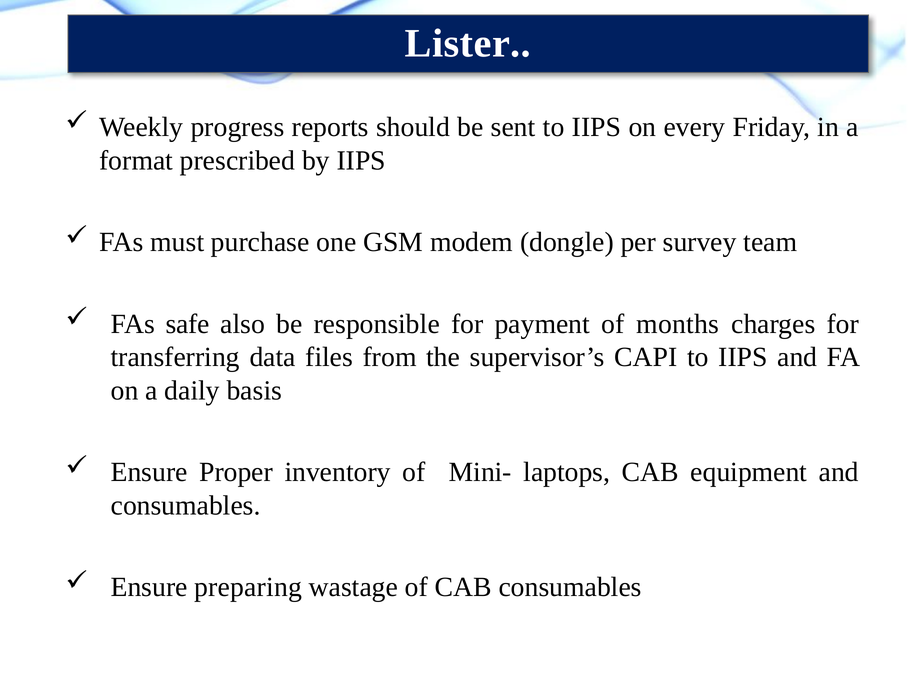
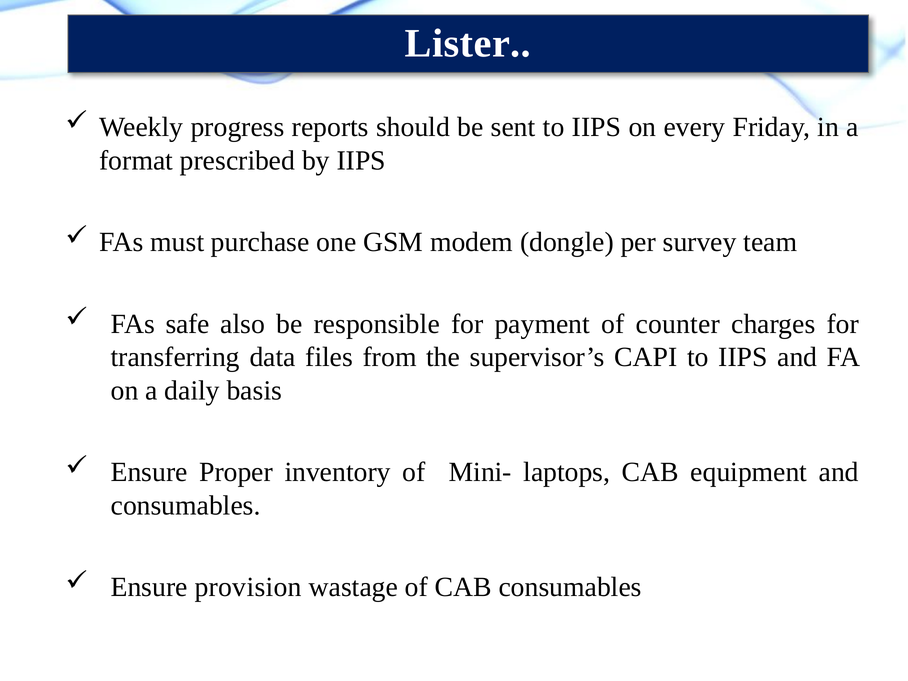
months: months -> counter (678, 324)
preparing: preparing -> provision (248, 587)
